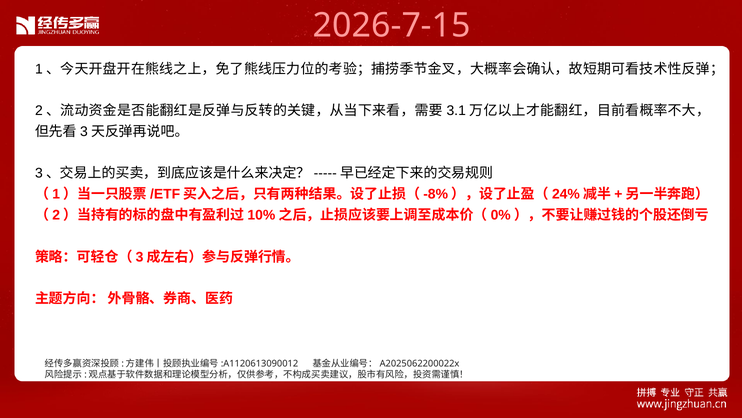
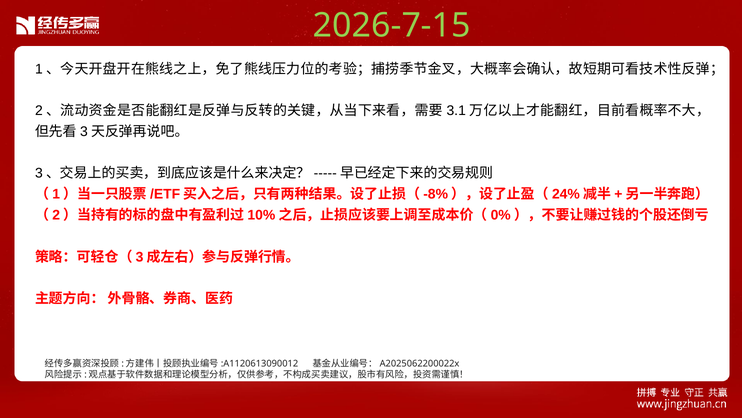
2026-7-15 colour: pink -> light green (392, 25)
